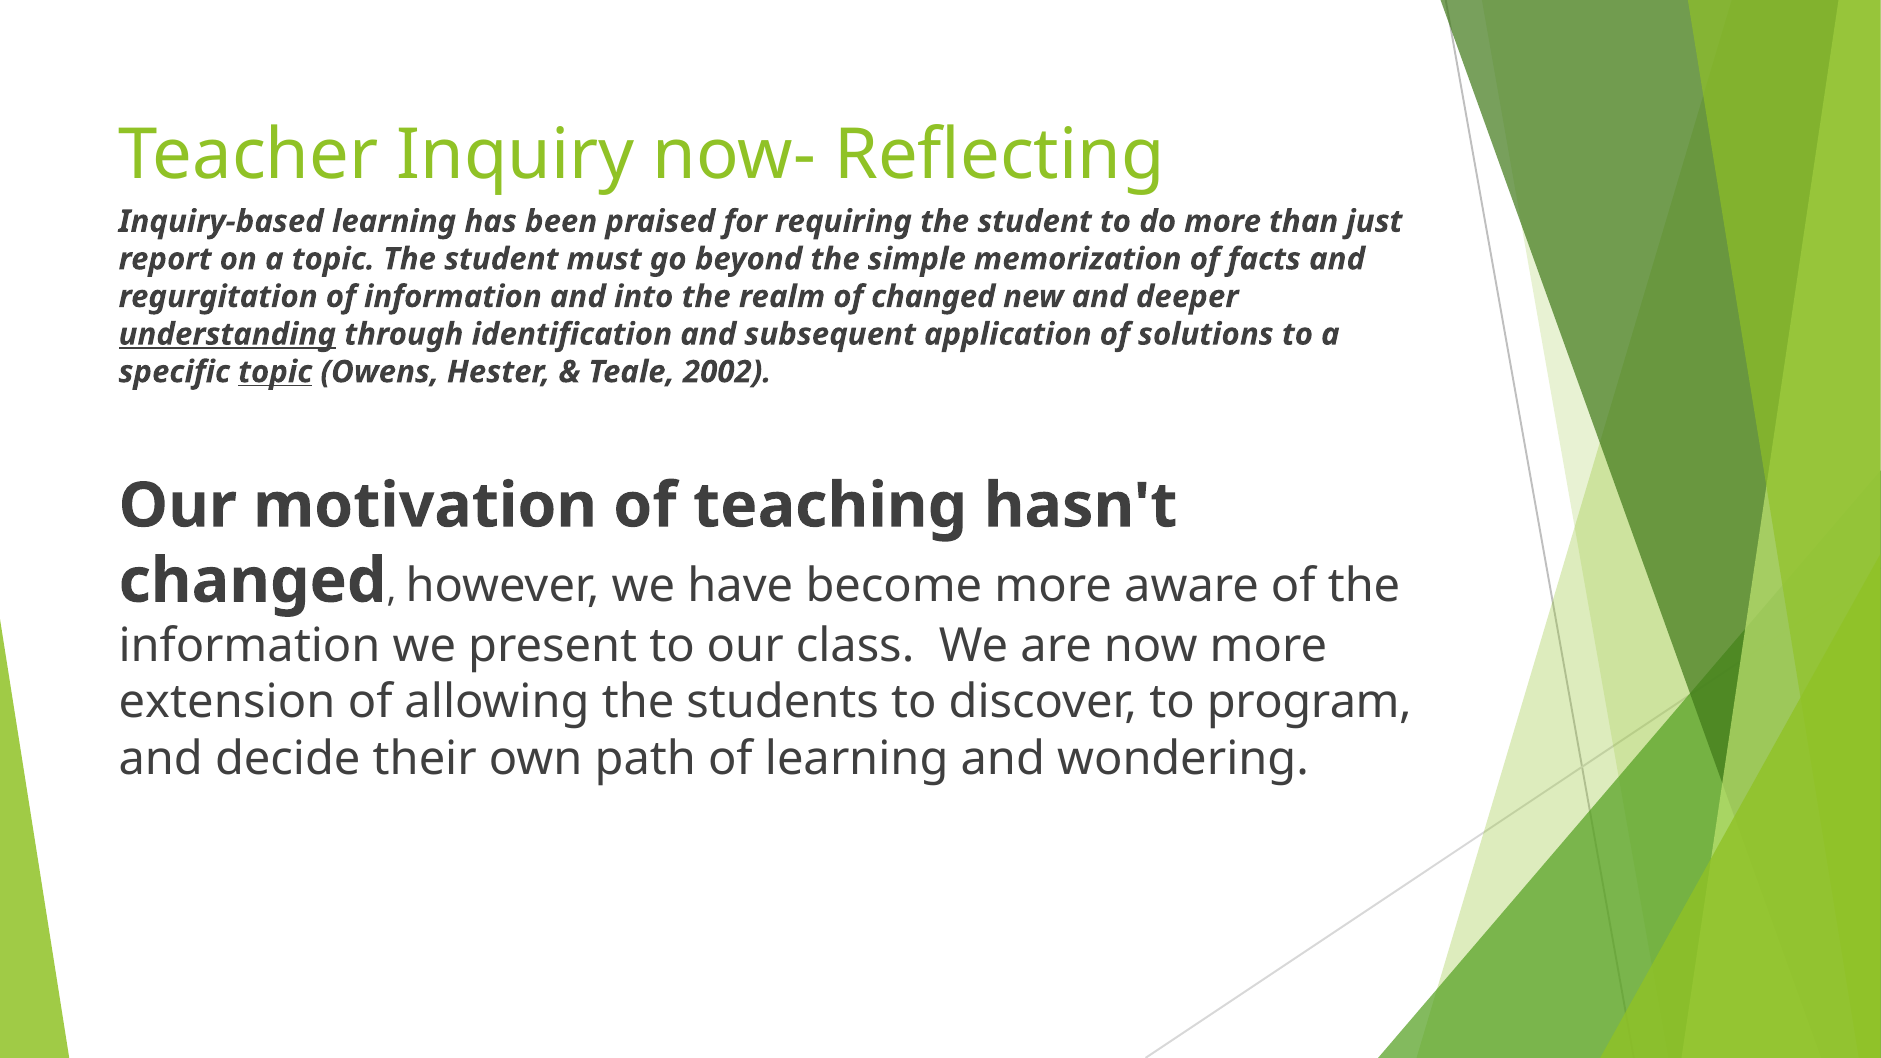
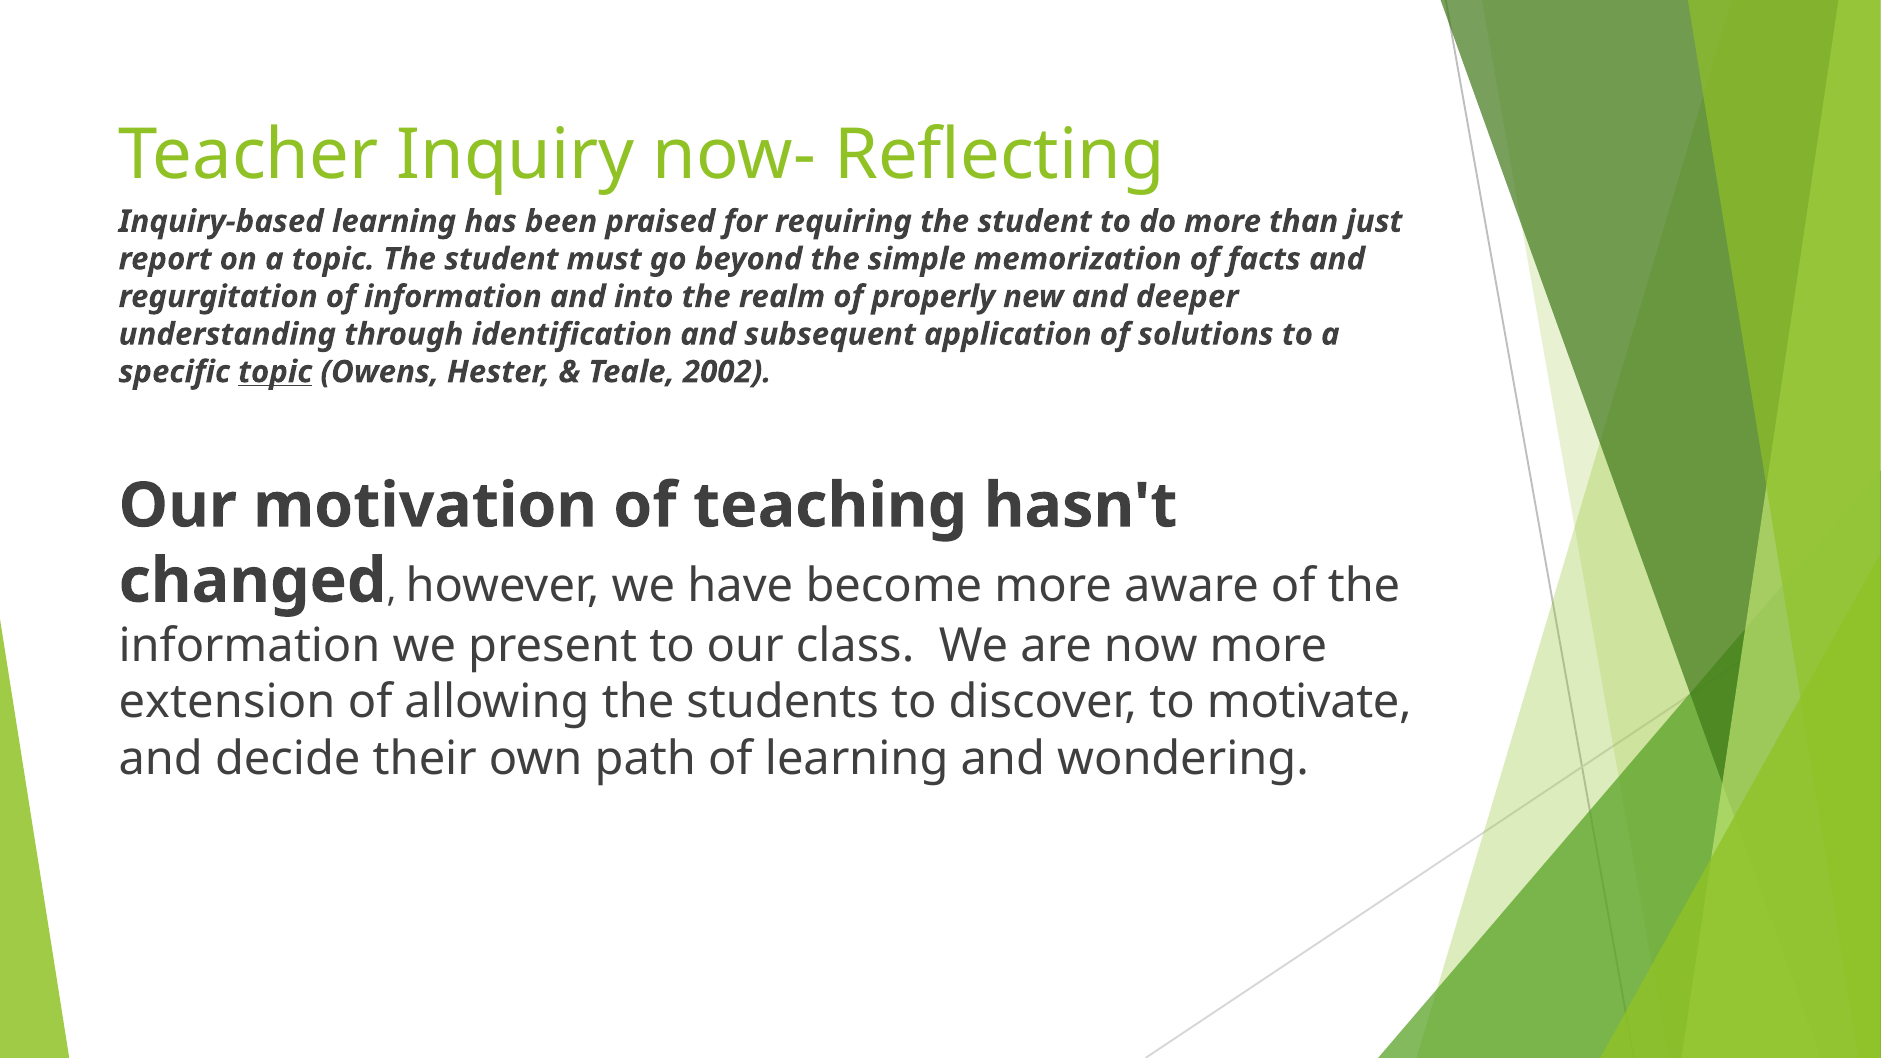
of changed: changed -> properly (933, 297)
understanding underline: present -> none (227, 334)
program: program -> motivate (1309, 702)
